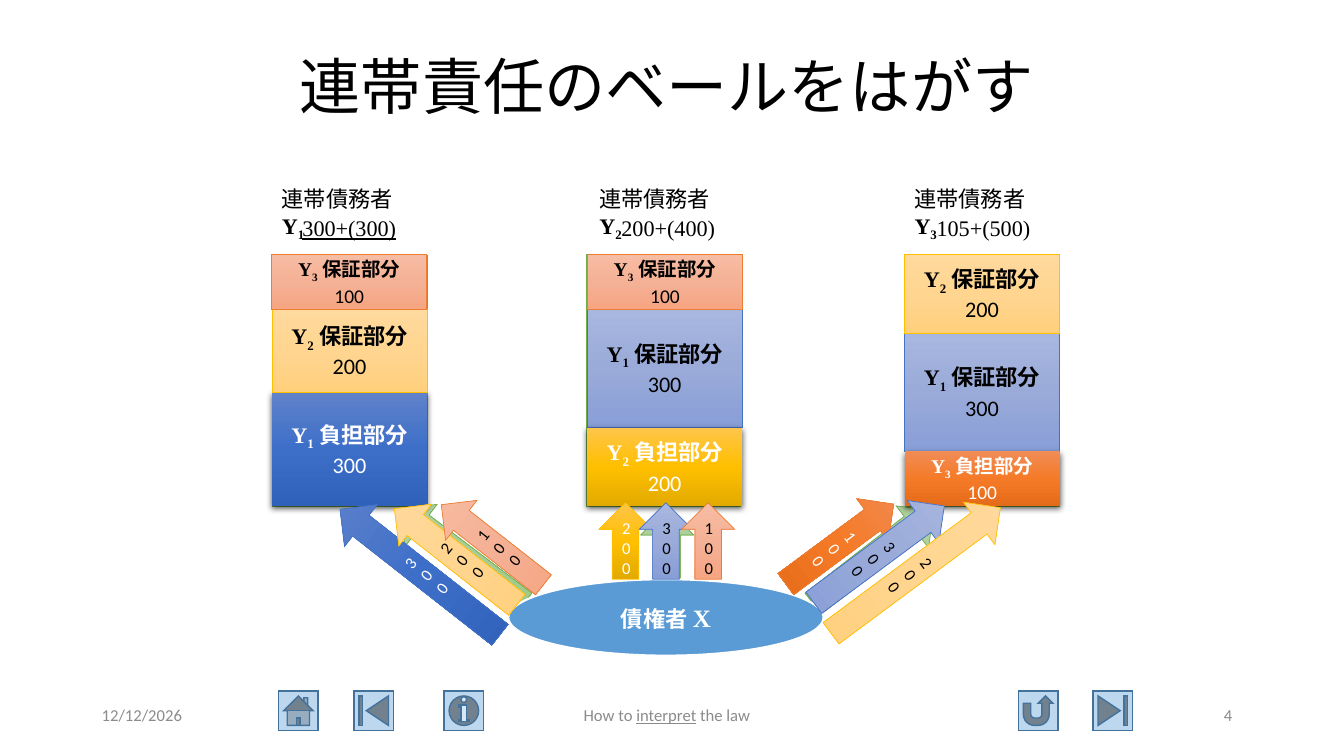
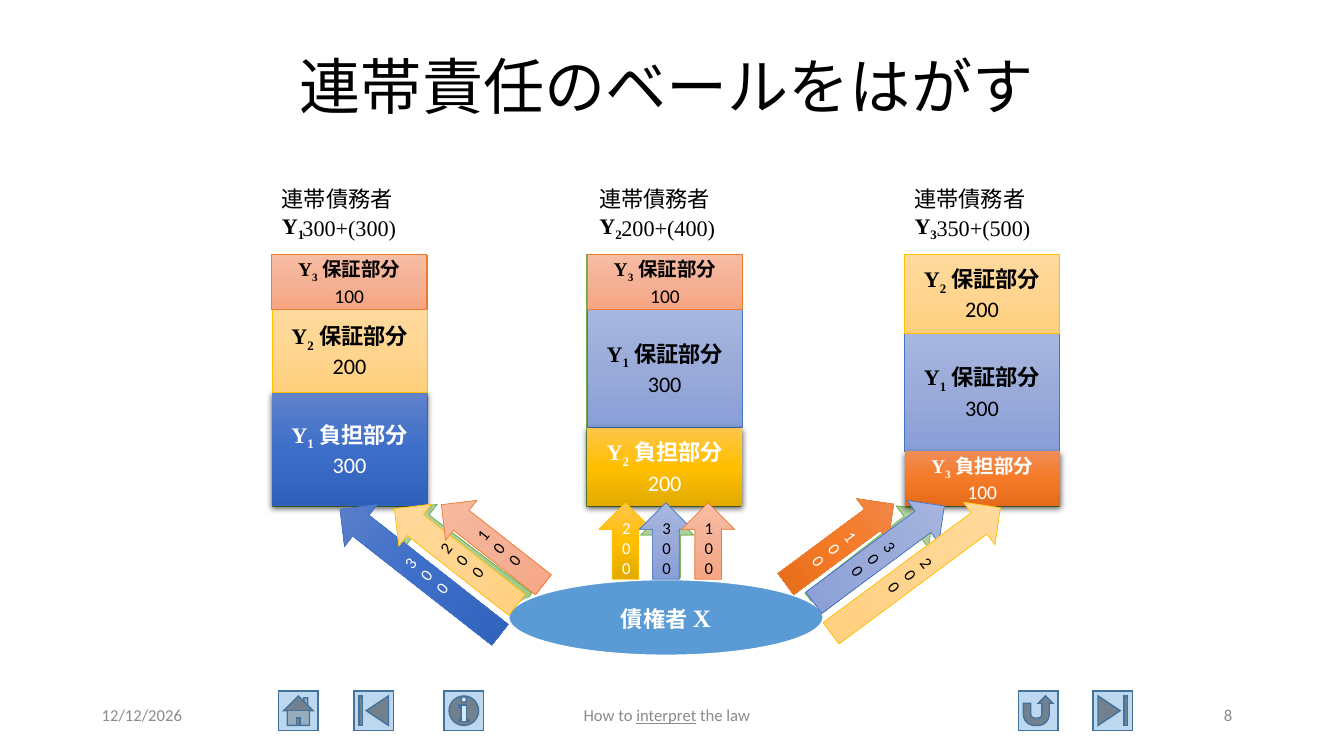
300+(300 underline: present -> none (349, 230)
105+(500: 105+(500 -> 350+(500 (983, 230)
4: 4 -> 8 (1228, 716)
